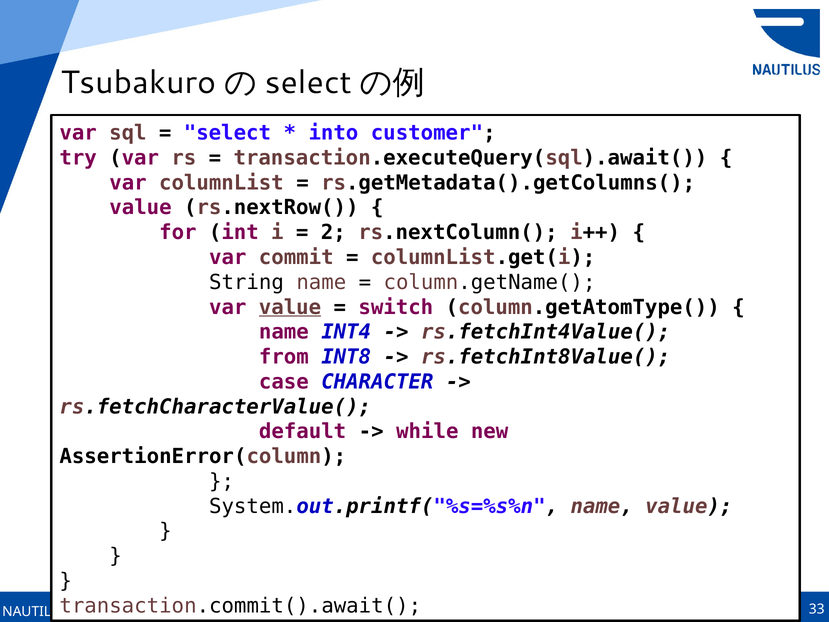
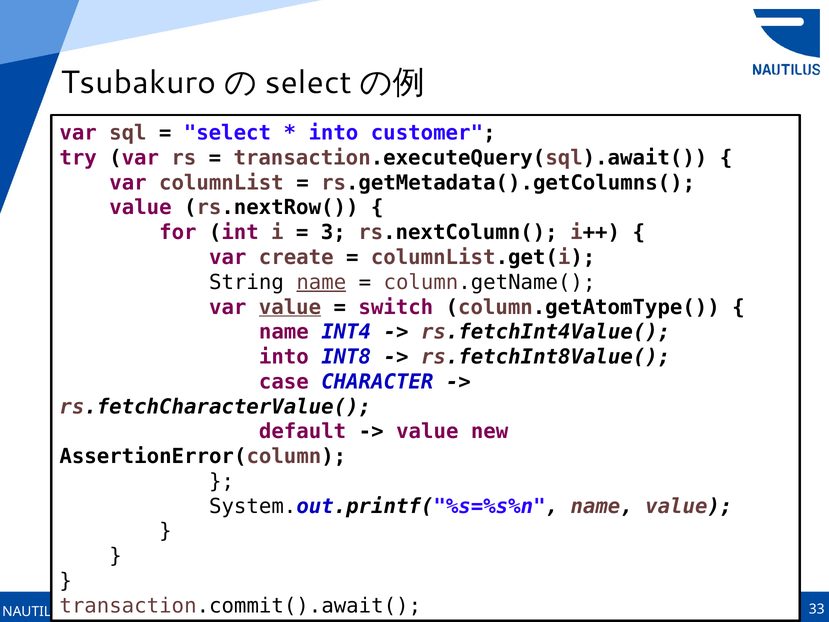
2: 2 -> 3 (333, 232)
commit: commit -> create (296, 257)
name underline: none -> present (321, 282)
from: from -> into (284, 357)
while: while -> value (427, 431)
